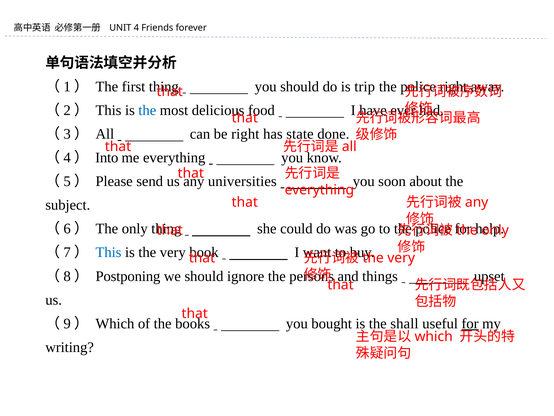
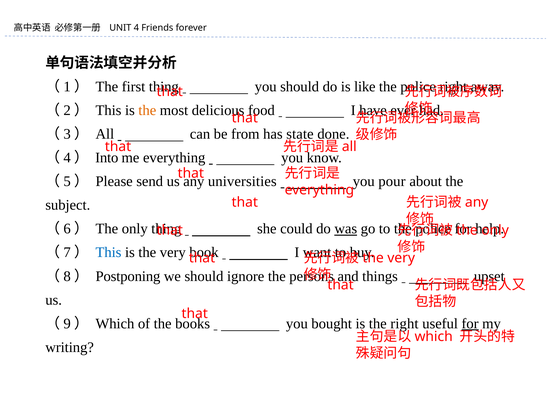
trip: trip -> like (365, 87)
the colour: blue -> orange (147, 110)
be right: right -> from (245, 134)
soon: soon -> pour (392, 181)
was underline: none -> present (346, 229)
the shall: shall -> right (404, 323)
